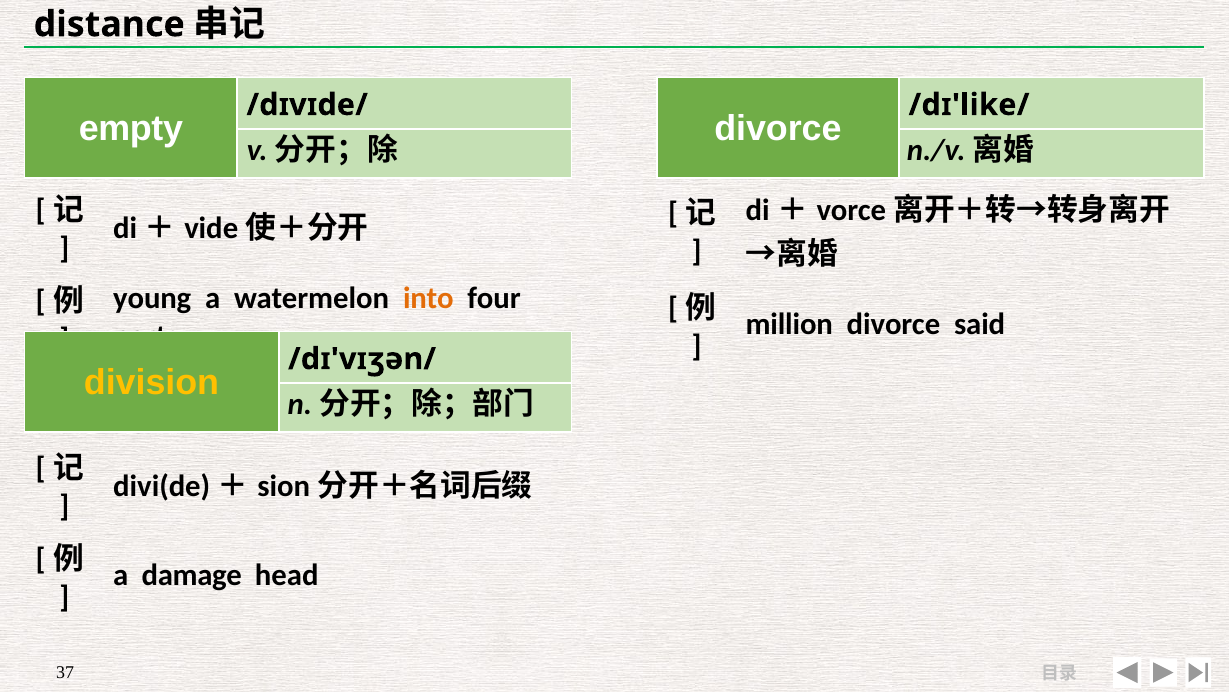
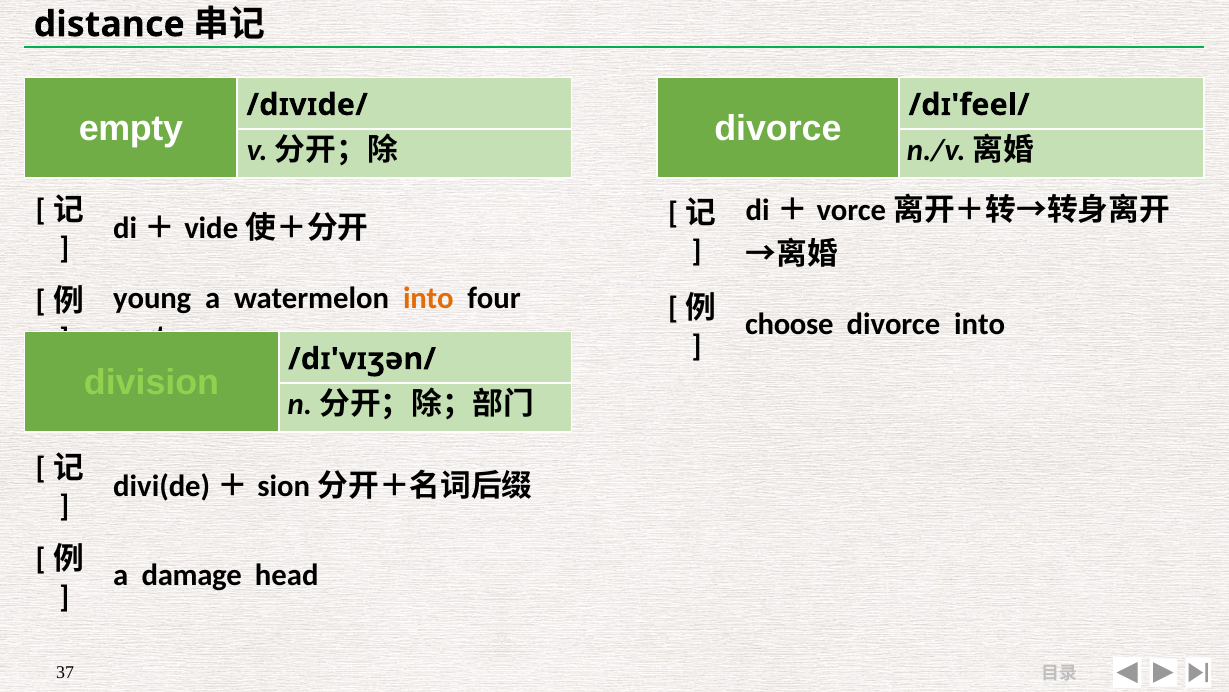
/dɪ'like/: /dɪ'like/ -> /dɪ'feel/ (969, 105)
million: million -> choose (789, 324)
divorce said: said -> into (980, 324)
division colour: yellow -> light green (152, 382)
